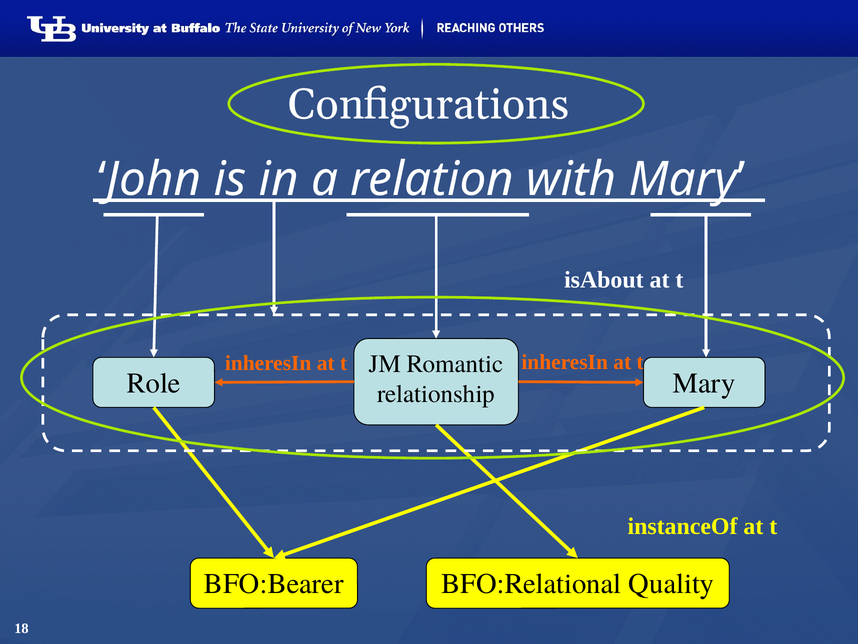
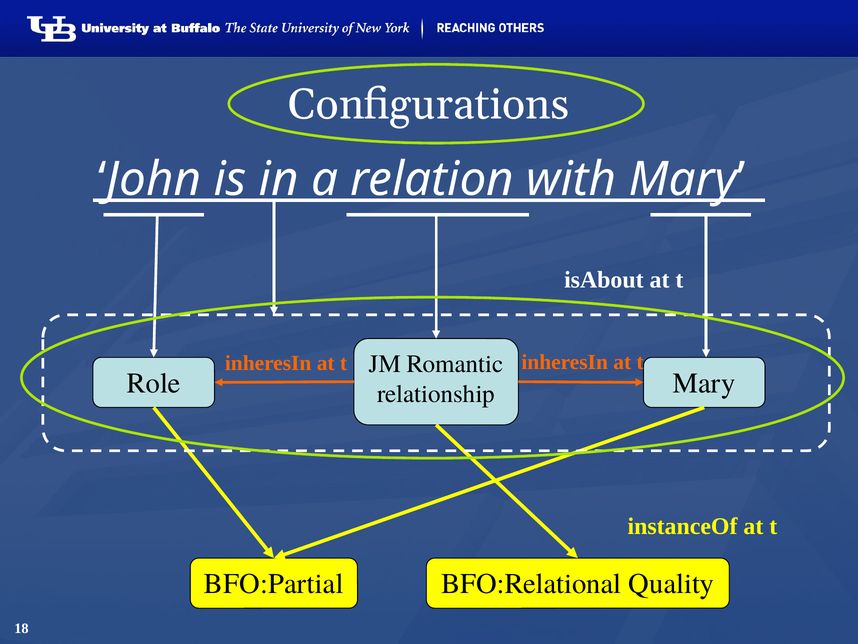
BFO:Bearer: BFO:Bearer -> BFO:Partial (274, 584)
